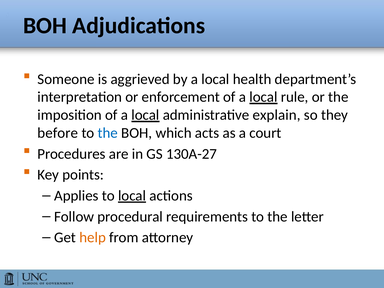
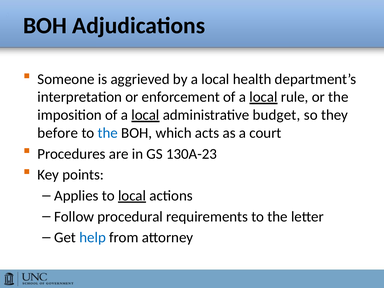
explain: explain -> budget (277, 115)
130A-27: 130A-27 -> 130A-23 (192, 154)
help colour: orange -> blue (93, 238)
